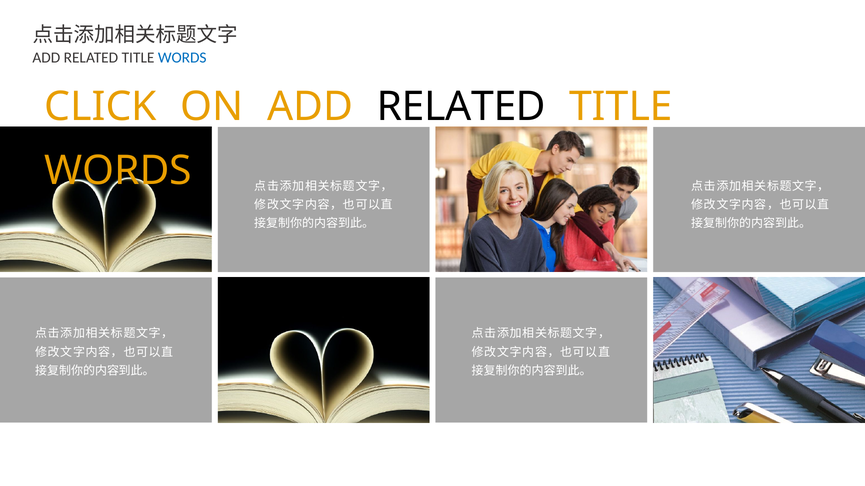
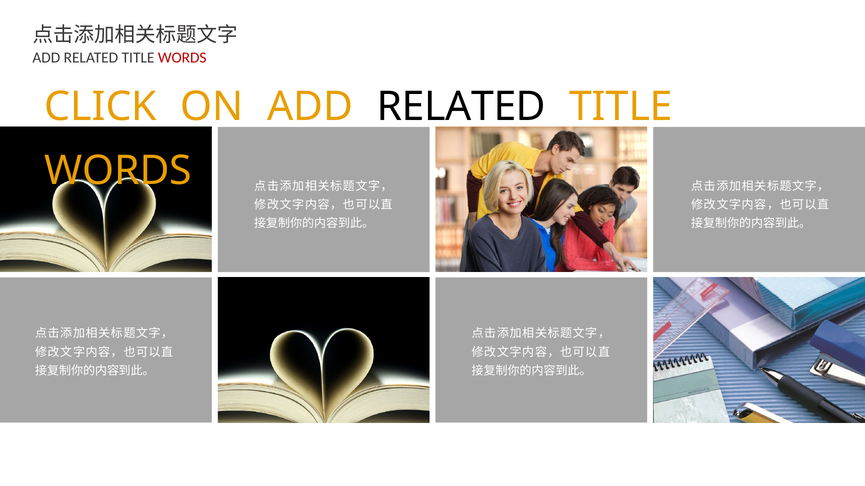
WORDS colour: blue -> red (182, 58)
